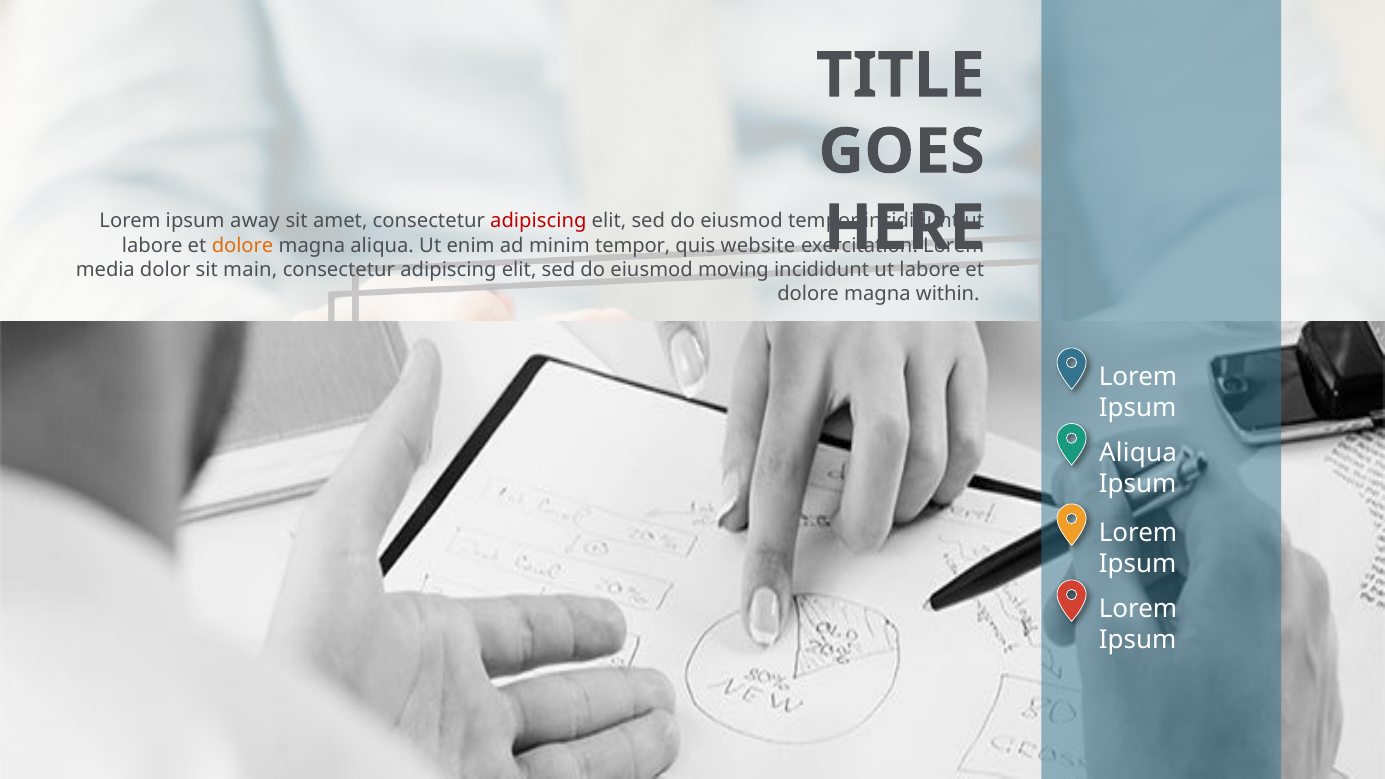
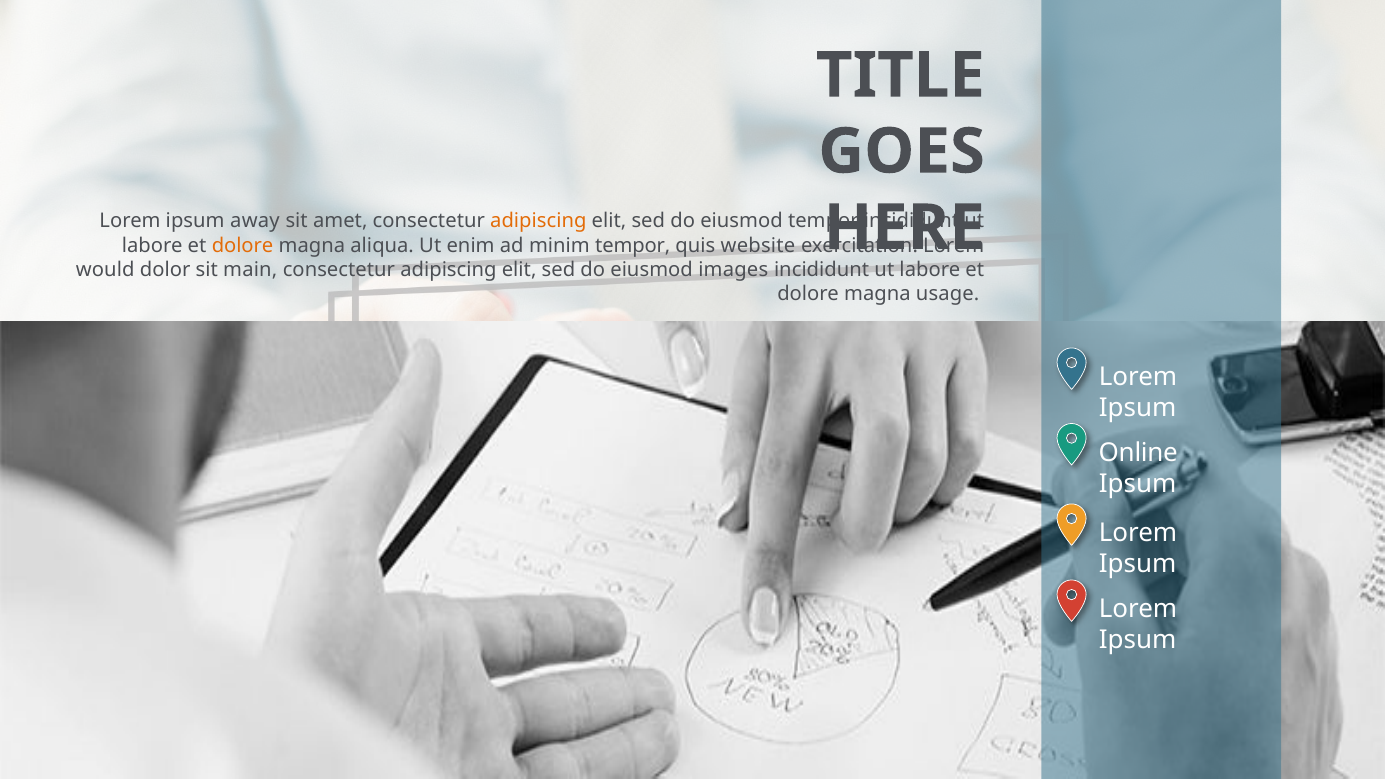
adipiscing colour: red -> orange (538, 221)
media: media -> would (105, 270)
moving: moving -> images (733, 270)
within: within -> usage (948, 294)
Aliqua: Aliqua -> Online (1138, 453)
